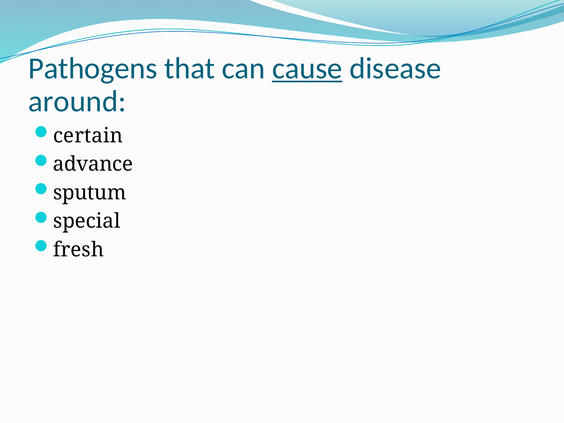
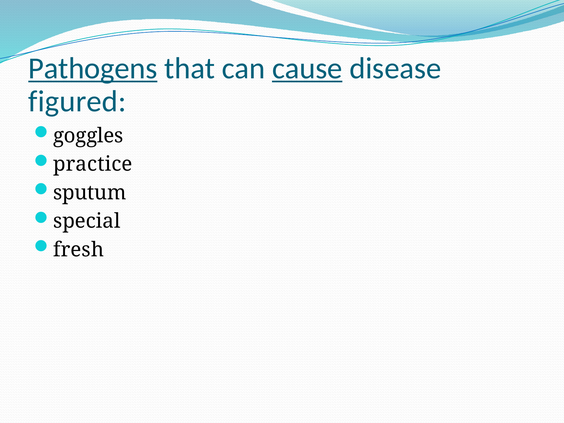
Pathogens underline: none -> present (93, 68)
around: around -> figured (77, 101)
certain: certain -> goggles (88, 136)
advance: advance -> practice (93, 164)
